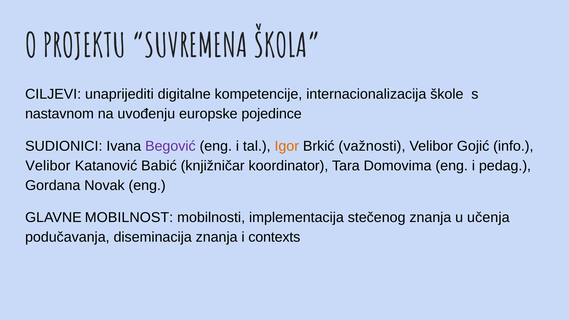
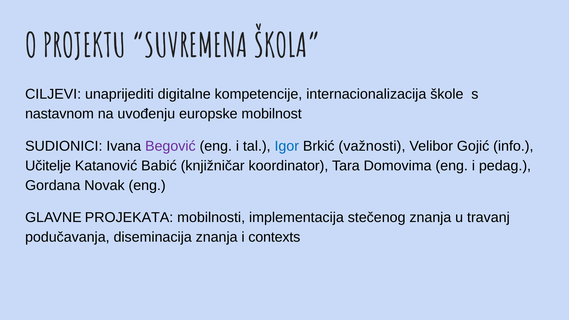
pojedince: pojedince -> mobilnost (272, 114)
Igor colour: orange -> blue (287, 146)
Velibor: Velibor -> Učitelje (48, 166)
MOBILNOST: MOBILNOST -> PROJEKATA (129, 218)
učenja: učenja -> travanj (488, 218)
